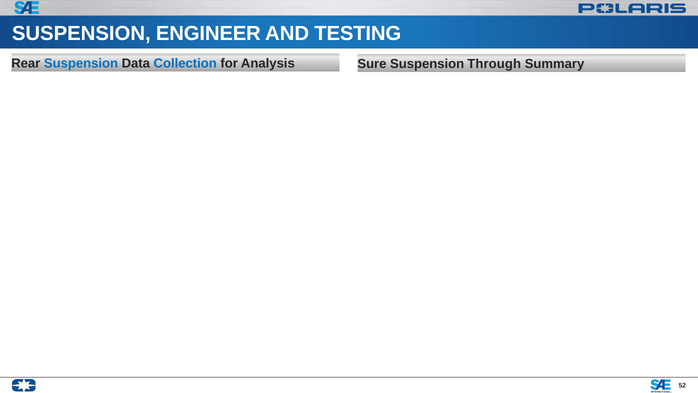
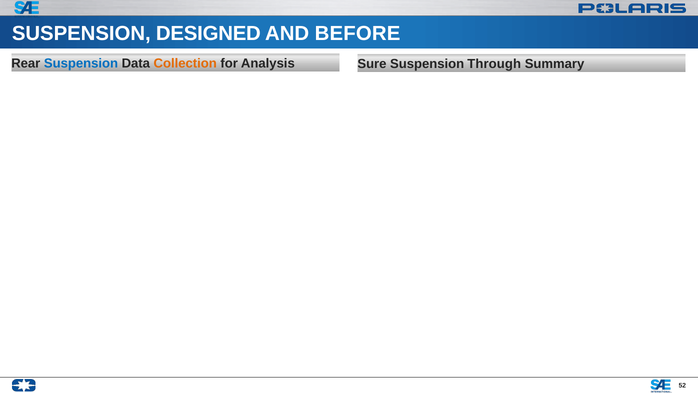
ENGINEER: ENGINEER -> DESIGNED (208, 34)
TESTING: TESTING -> BEFORE (358, 34)
Collection colour: blue -> orange (185, 63)
